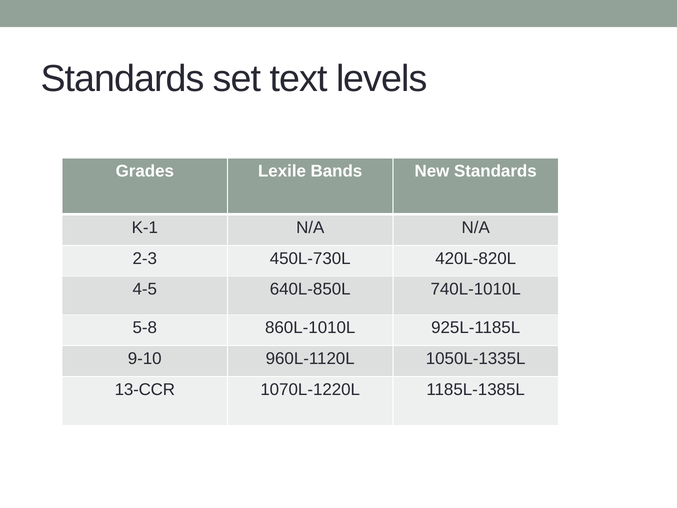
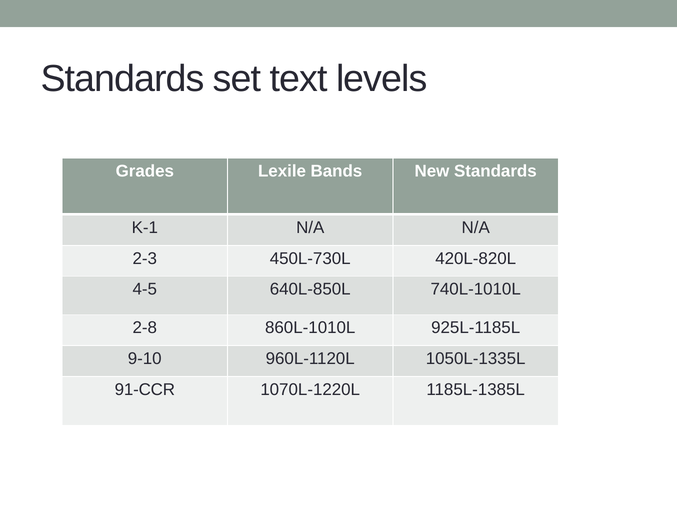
5-8: 5-8 -> 2-8 (145, 328)
13-CCR: 13-CCR -> 91-CCR (145, 389)
